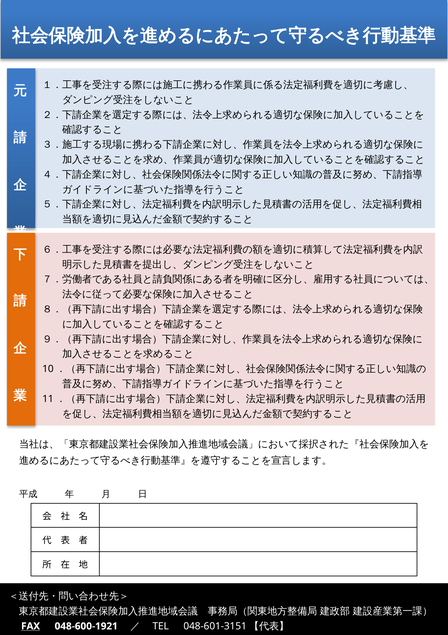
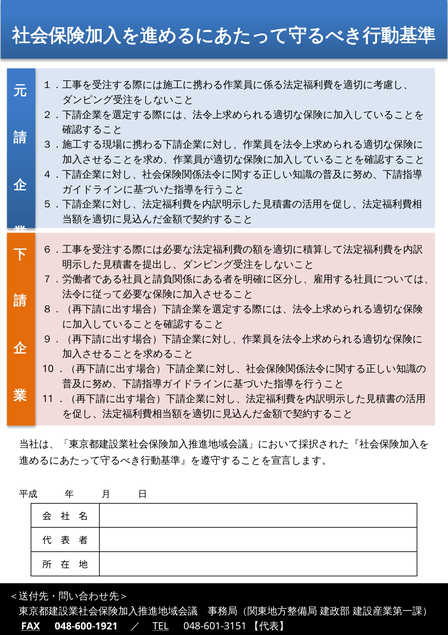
TEL underline: none -> present (161, 626)
